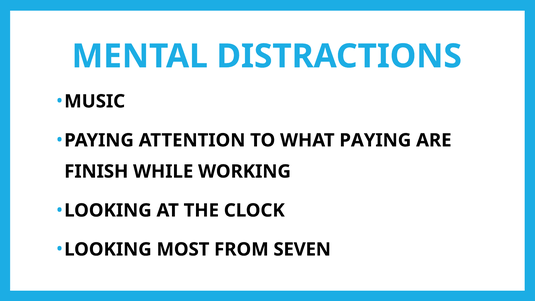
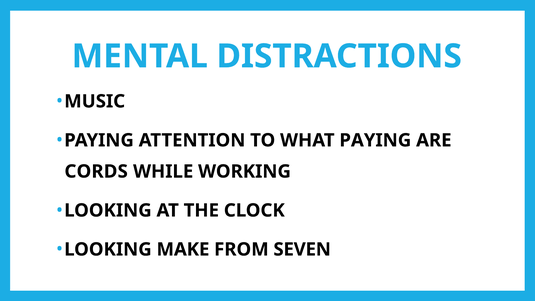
FINISH: FINISH -> CORDS (96, 171)
MOST: MOST -> MAKE (183, 249)
